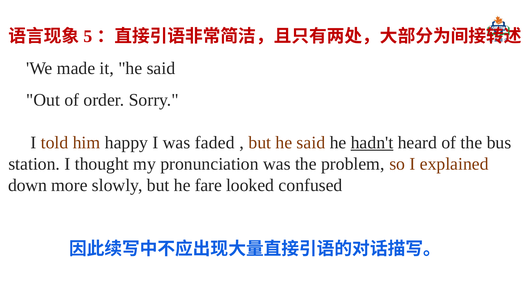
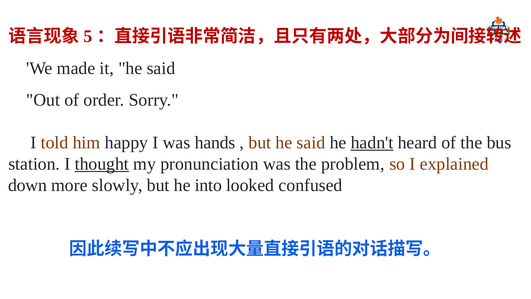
faded: faded -> hands (215, 142)
thought underline: none -> present (102, 164)
fare: fare -> into (208, 185)
